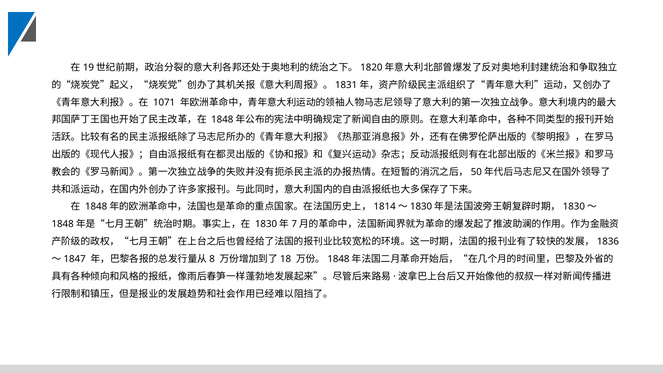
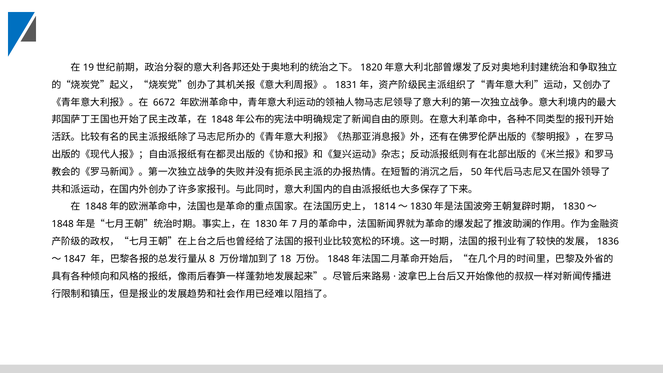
1071: 1071 -> 6672 (164, 102)
